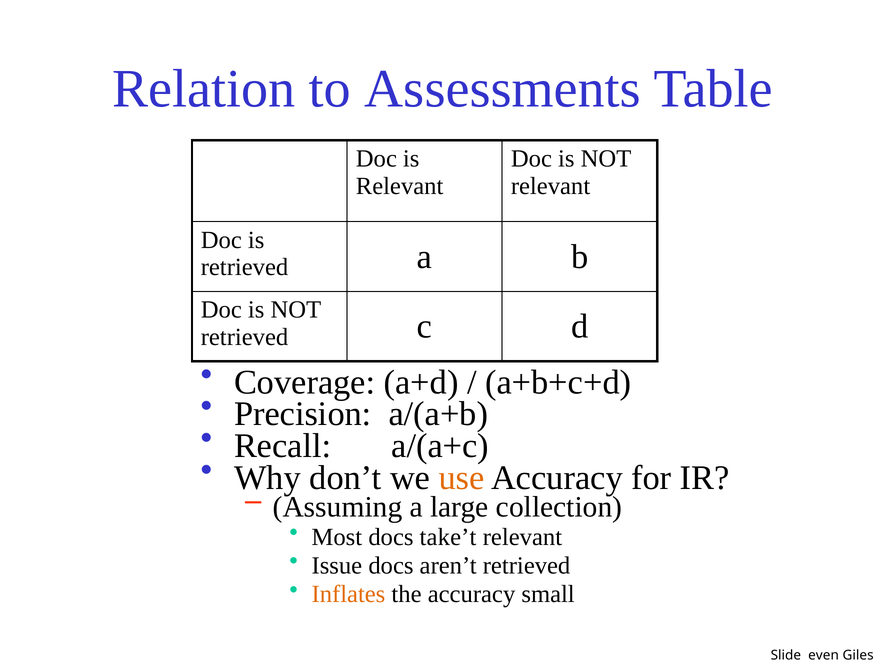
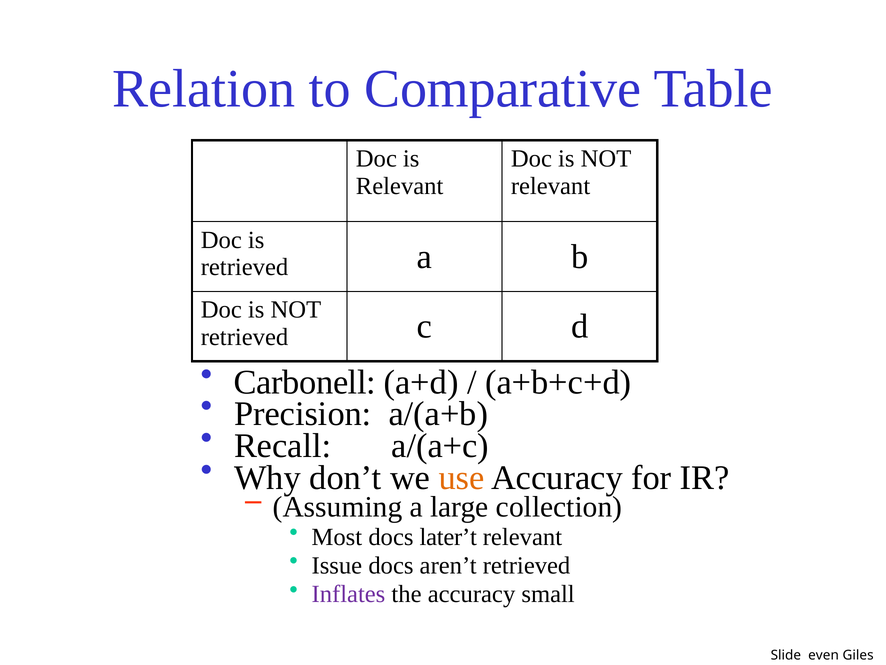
Assessments: Assessments -> Comparative (503, 89)
Coverage: Coverage -> Carbonell (305, 382)
take’t: take’t -> later’t (448, 537)
Inflates colour: orange -> purple (348, 594)
